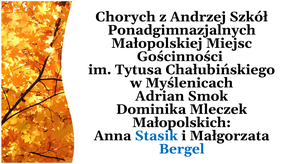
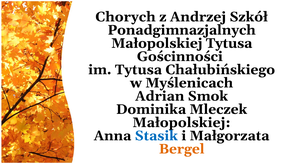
Małopolskiej Miejsc: Miejsc -> Tytusa (229, 43)
Małopolskich: Małopolskich -> Małopolskiej (182, 122)
Bergel colour: blue -> orange (182, 149)
